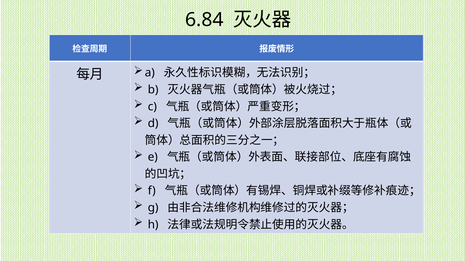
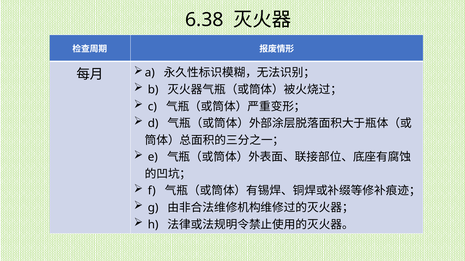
6.84: 6.84 -> 6.38 (204, 20)
